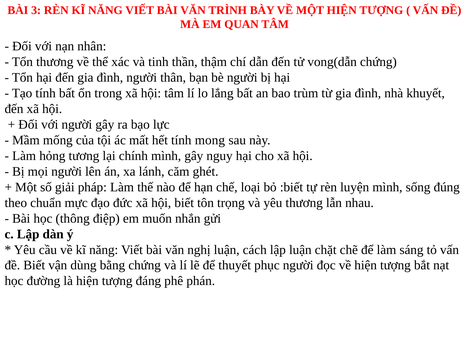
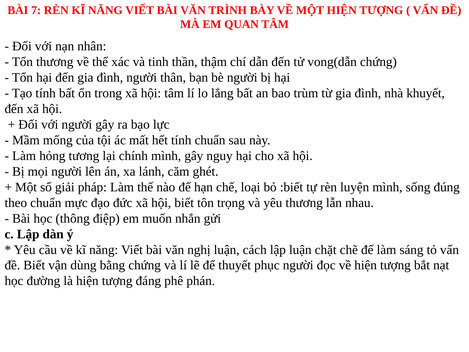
3: 3 -> 7 (36, 10)
tính mong: mong -> chuẩn (210, 140)
